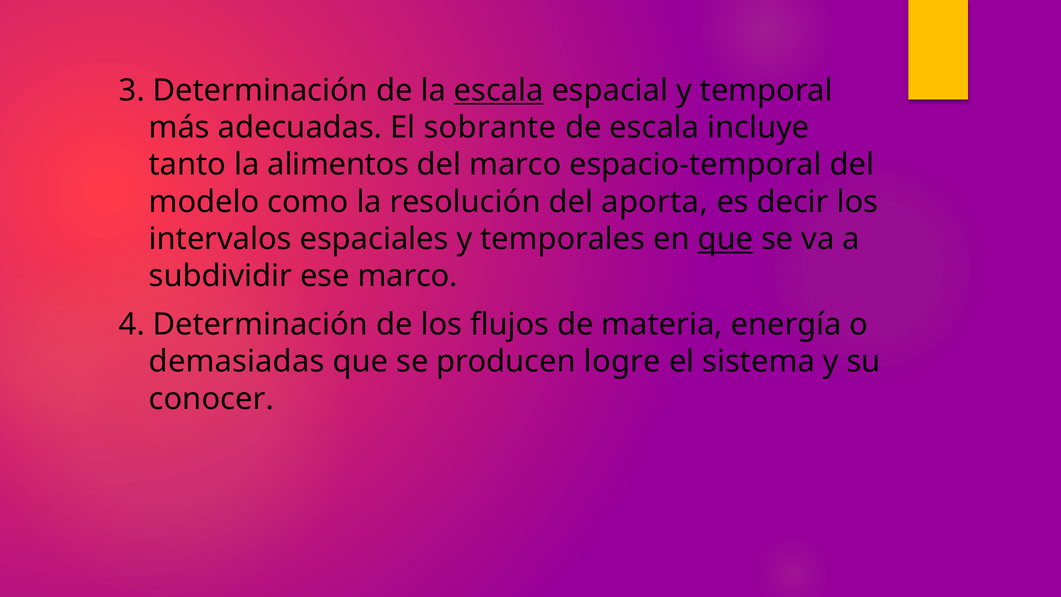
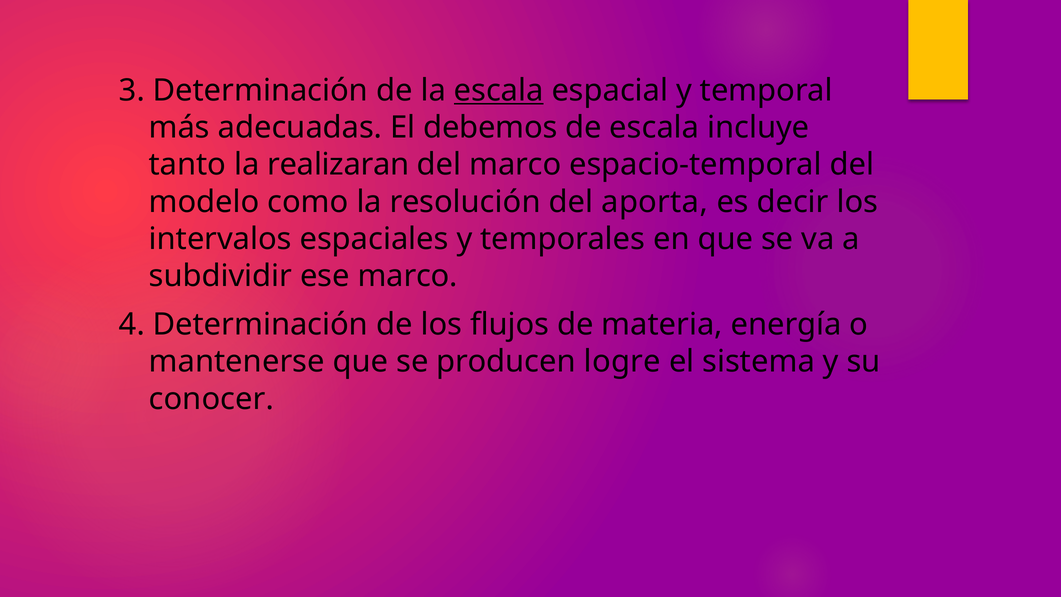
sobrante: sobrante -> debemos (490, 128)
alimentos: alimentos -> realizaran (338, 165)
que underline: present -> none (725, 239)
demasiadas: demasiadas -> mantenerse (237, 361)
